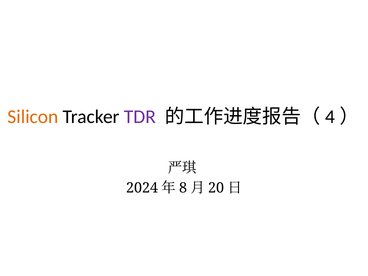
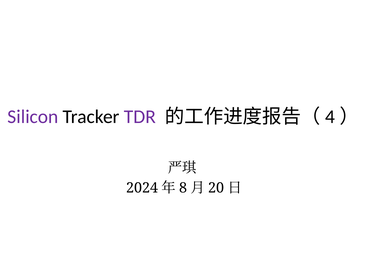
Silicon colour: orange -> purple (33, 117)
